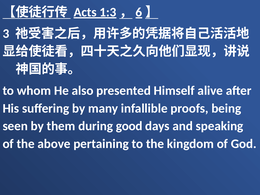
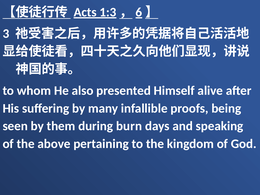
good: good -> burn (129, 126)
